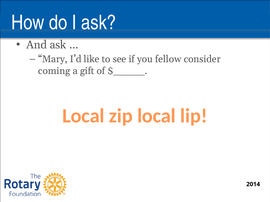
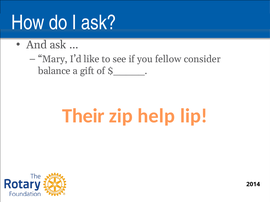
coming: coming -> balance (54, 71)
Local: Local -> Their (83, 116)
zip local: local -> help (156, 116)
